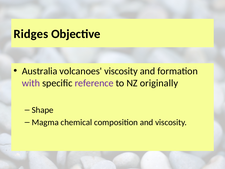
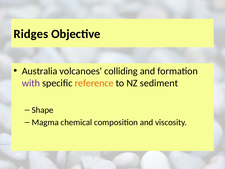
volcanoes viscosity: viscosity -> colliding (121, 71)
reference colour: purple -> orange (94, 83)
originally: originally -> sediment (159, 83)
